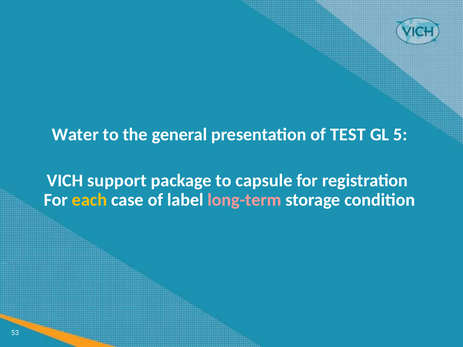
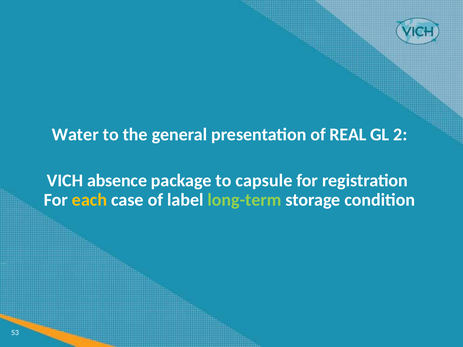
TEST: TEST -> REAL (348, 135)
5: 5 -> 2 (400, 135)
support: support -> absence (117, 181)
long-term colour: pink -> light green (244, 200)
